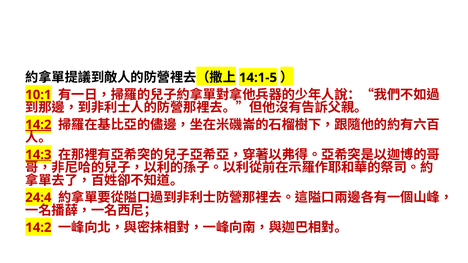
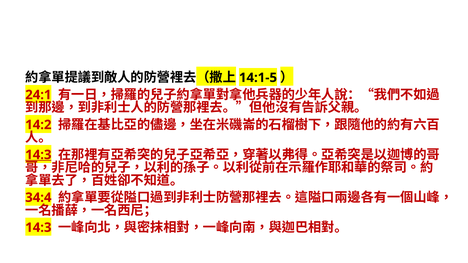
10:1: 10:1 -> 24:1 (38, 95)
14:2 underline: present -> none (38, 125)
24:4: 24:4 -> 34:4 (38, 198)
14:2: 14:2 -> 14:3 (38, 228)
